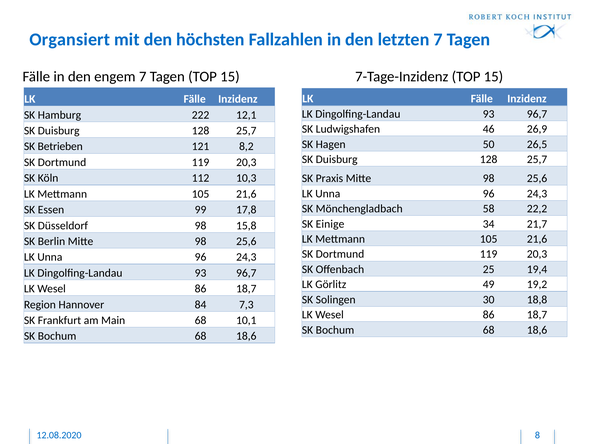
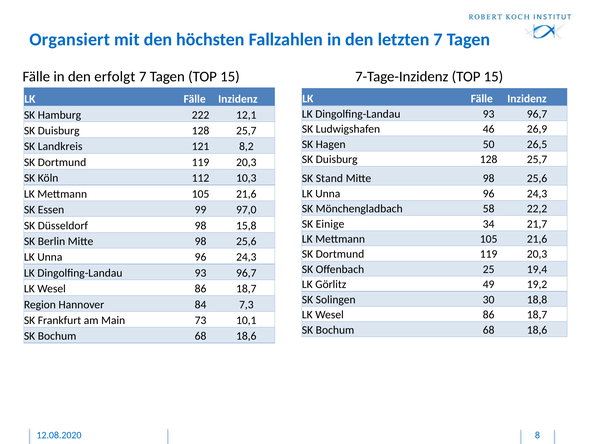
engem: engem -> erfolgt (115, 77)
Betrieben: Betrieben -> Landkreis (60, 147)
Praxis: Praxis -> Stand (329, 178)
17,8: 17,8 -> 97,0 (246, 210)
Main 68: 68 -> 73 (201, 320)
